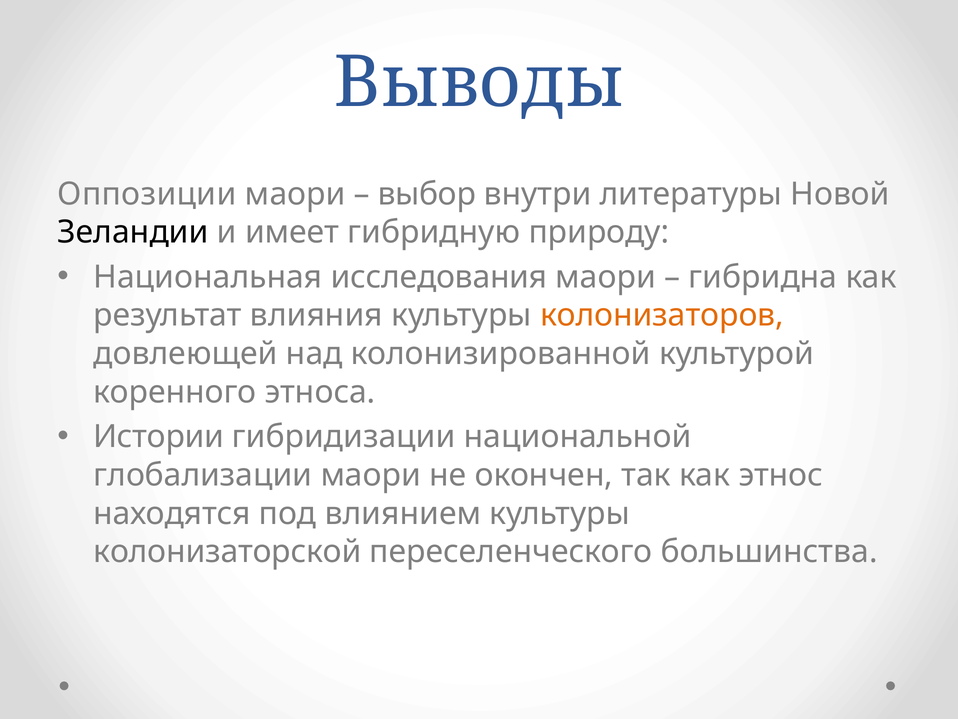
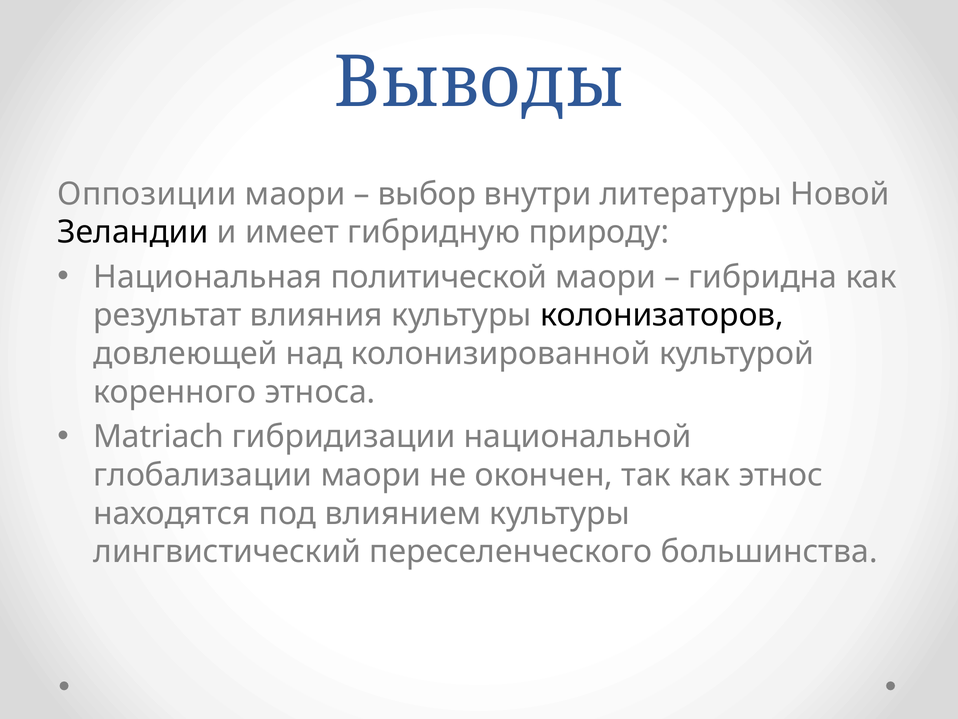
исследования: исследования -> политической (439, 277)
колонизаторов colour: orange -> black (662, 315)
Истории: Истории -> Matriach (159, 437)
колонизаторской: колонизаторской -> лингвистический (227, 551)
